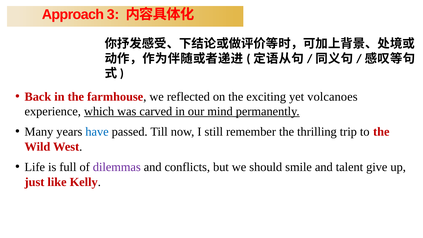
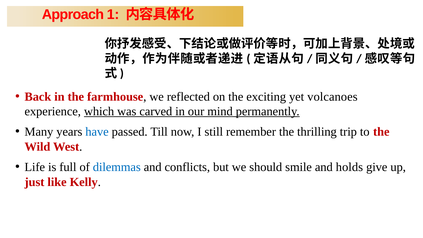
3: 3 -> 1 (113, 14)
dilemmas colour: purple -> blue (117, 167)
talent: talent -> holds (349, 167)
